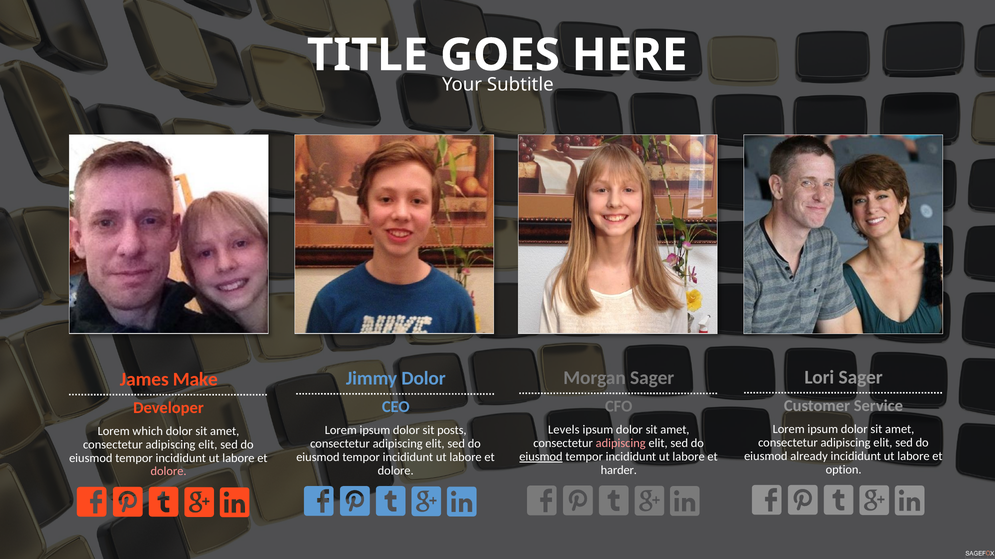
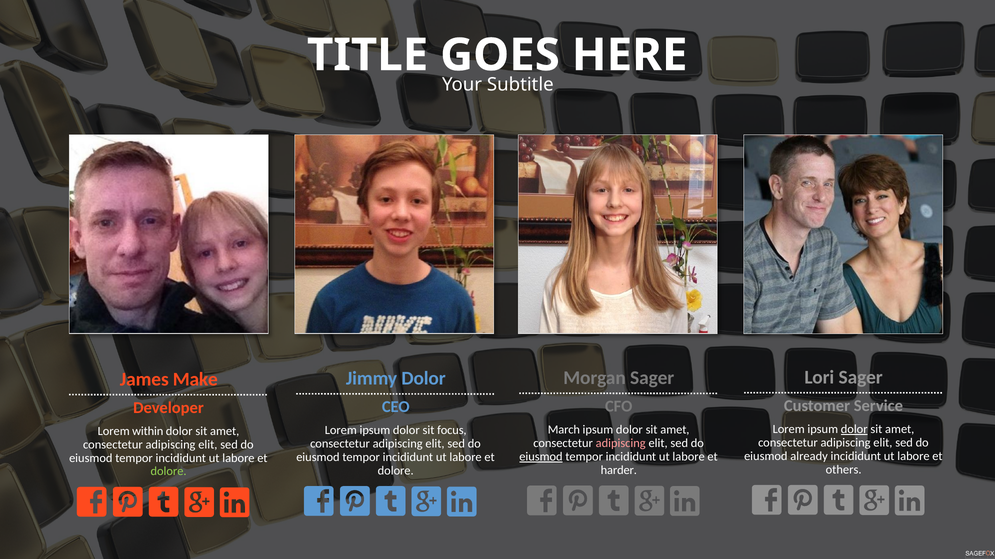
dolor underline: none -> present (854, 430)
Levels: Levels -> March (564, 430)
posts: posts -> focus (452, 431)
which: which -> within (148, 432)
option: option -> others (844, 470)
dolore colour: pink -> light green (169, 472)
